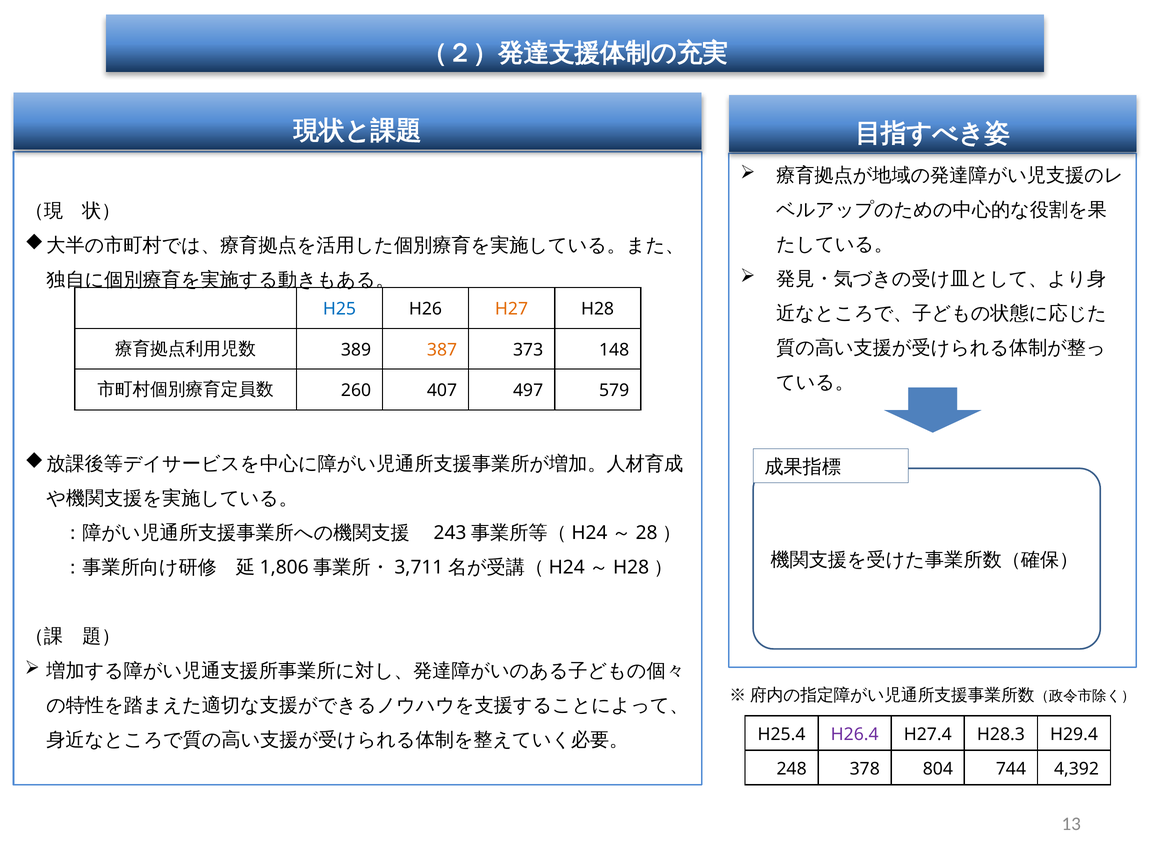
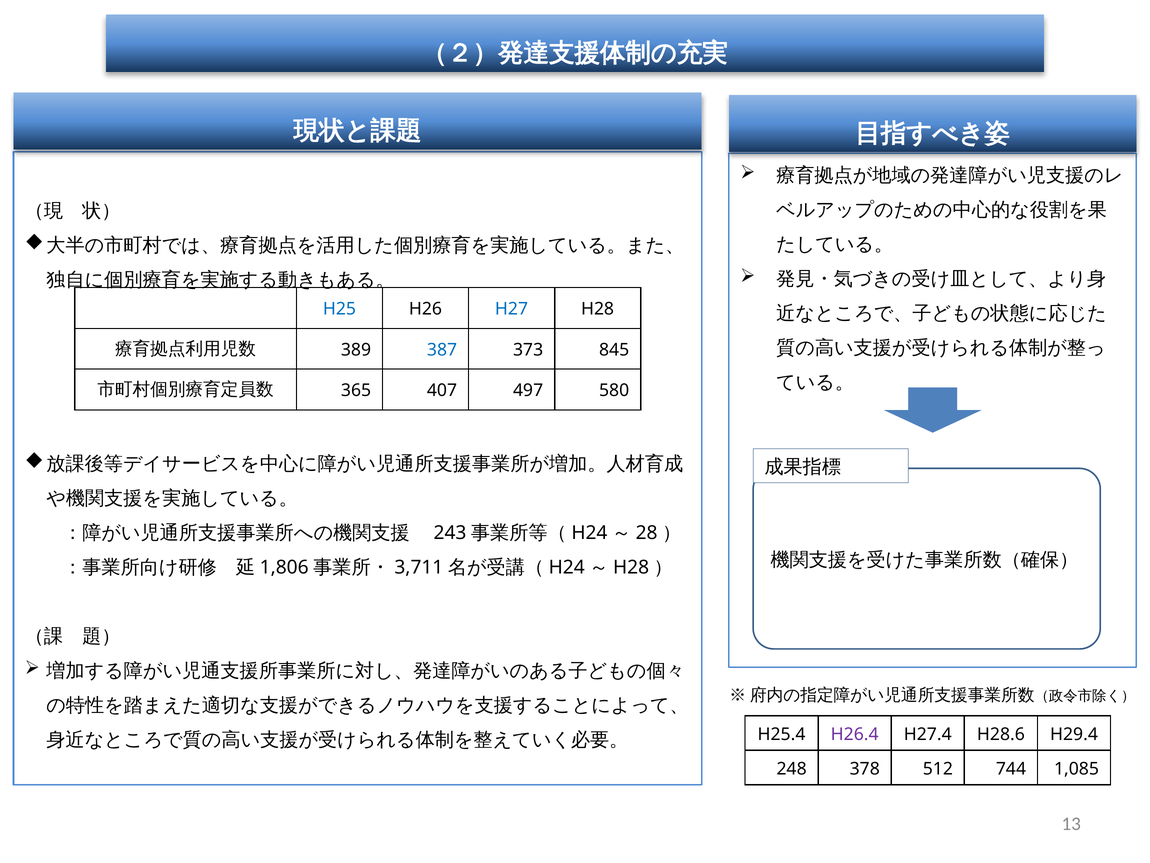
H27 colour: orange -> blue (512, 309)
387 colour: orange -> blue (442, 350)
148: 148 -> 845 (614, 350)
260: 260 -> 365 (356, 390)
579: 579 -> 580 (614, 390)
H28.3: H28.3 -> H28.6 (1001, 734)
804: 804 -> 512 (938, 769)
4,392: 4,392 -> 1,085 (1076, 769)
